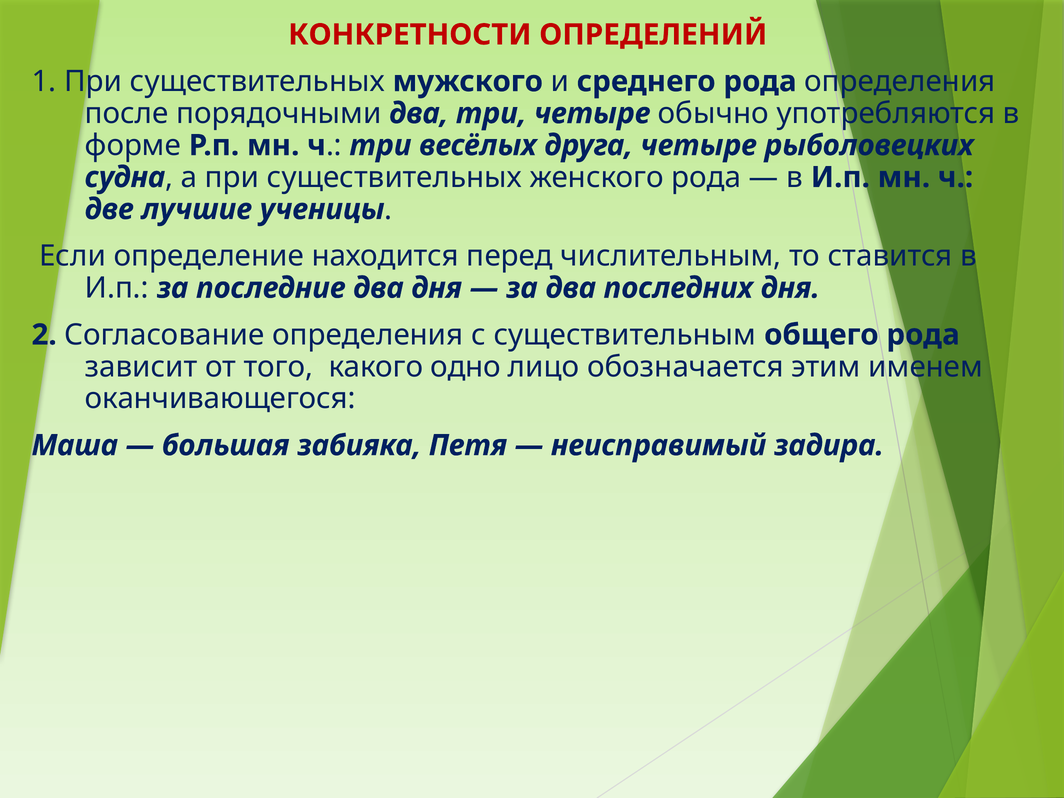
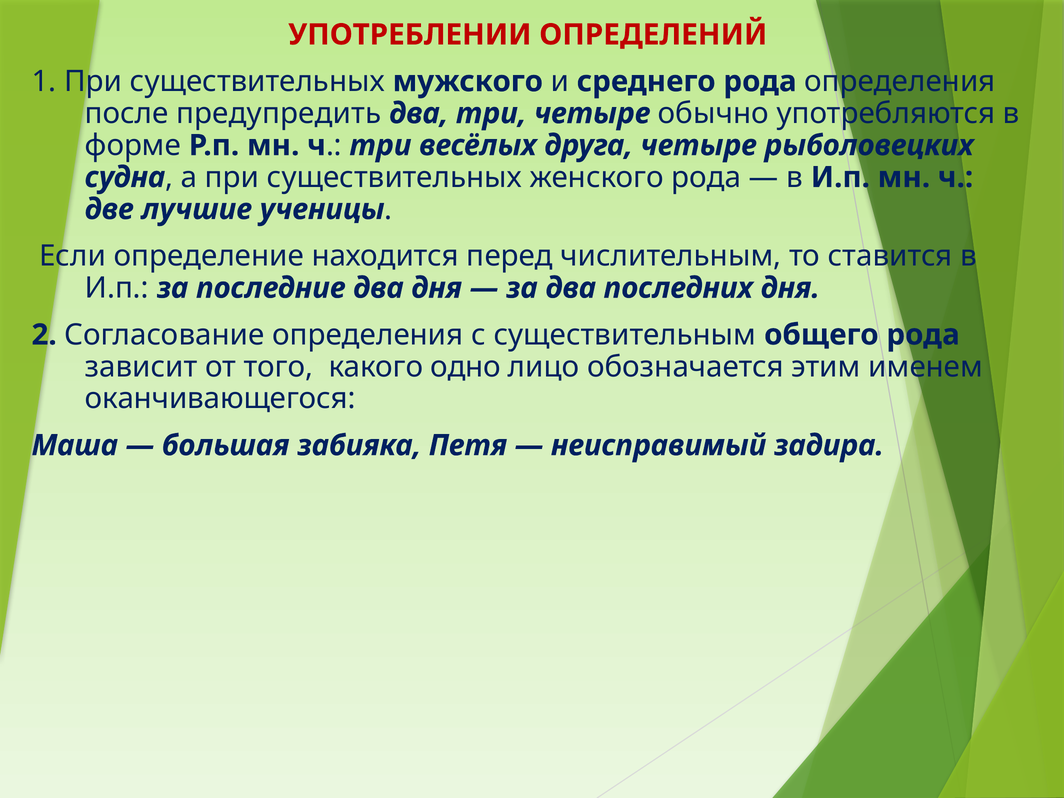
КОНКРЕТНОСТИ: КОНКРЕТНОСТИ -> УПОТРЕБЛЕНИИ (410, 35)
порядочными: порядочными -> предупредить (279, 113)
